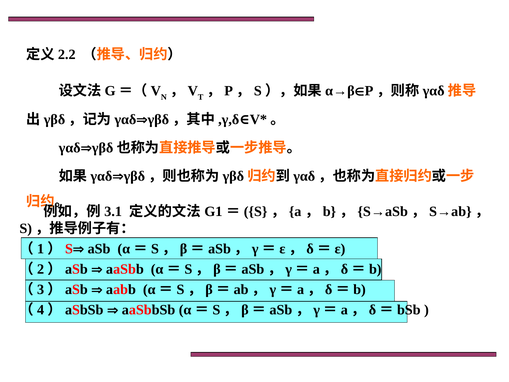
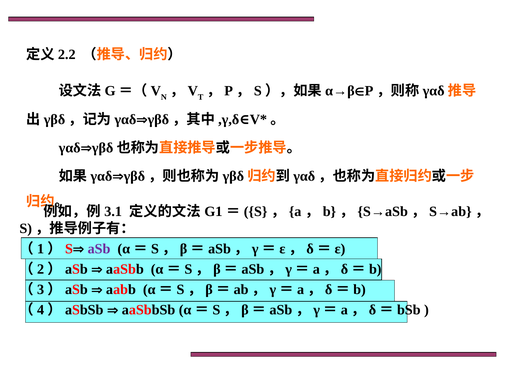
aSb colour: black -> purple (99, 249)
